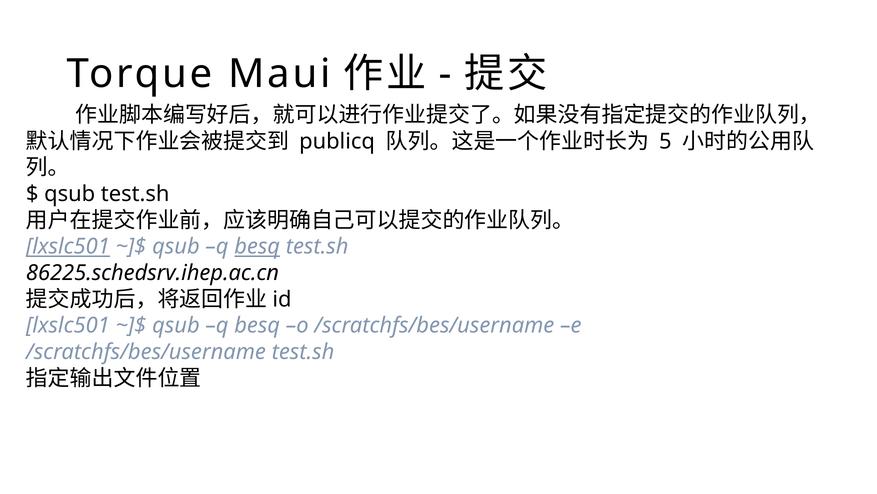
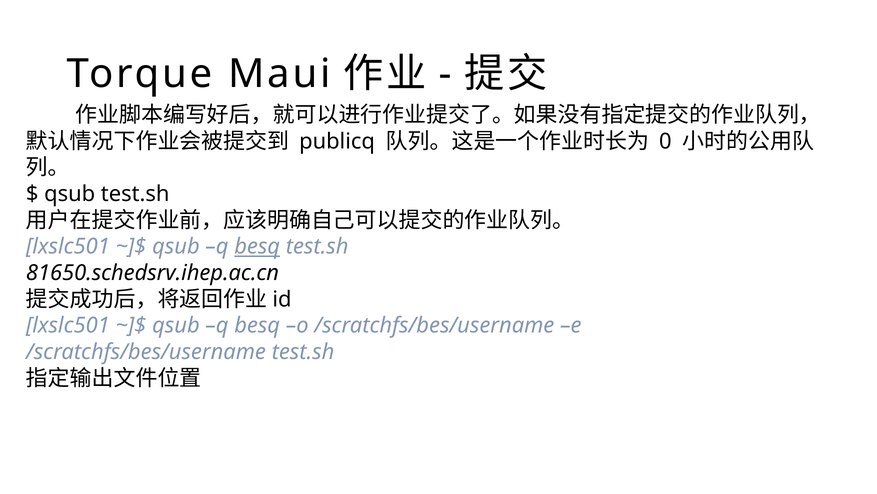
5: 5 -> 0 (665, 141)
lxslc501 underline: present -> none (68, 246)
86225.schedsrv.ihep.ac.cn: 86225.schedsrv.ihep.ac.cn -> 81650.schedsrv.ihep.ac.cn (153, 273)
